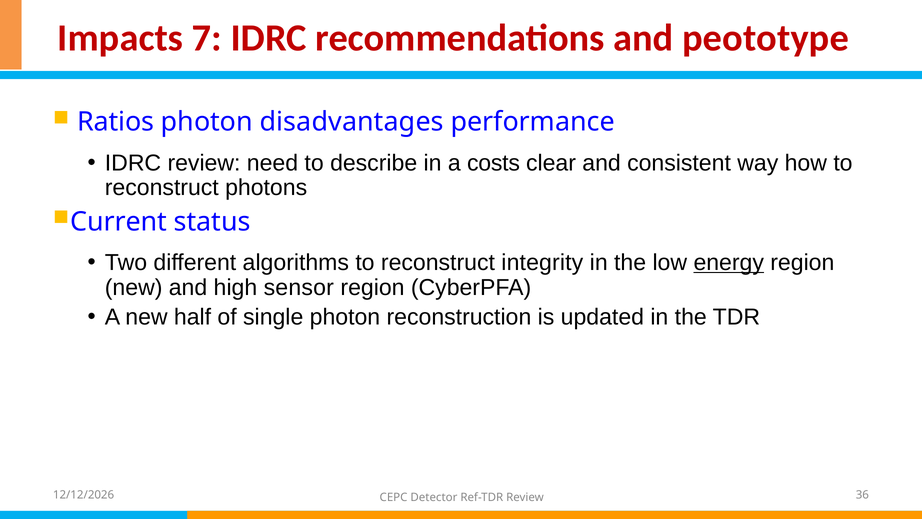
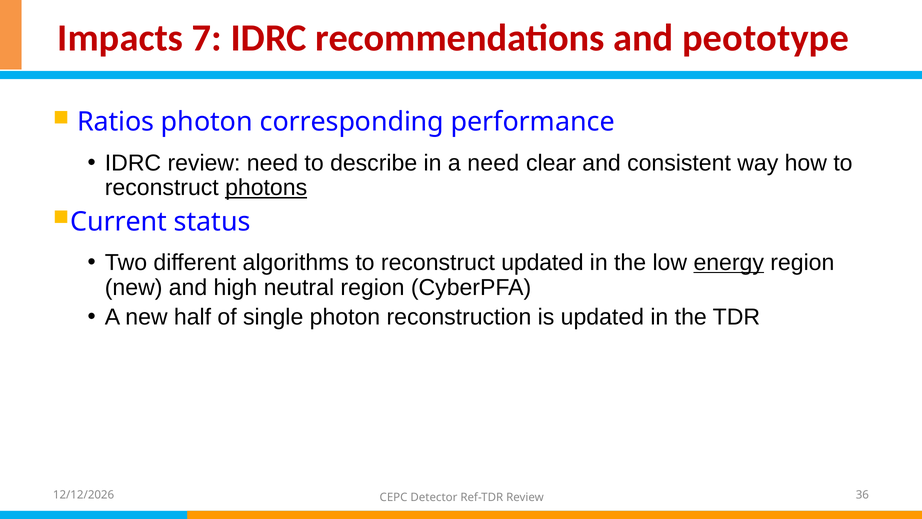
disadvantages: disadvantages -> corresponding (352, 122)
a costs: costs -> need (493, 163)
photons underline: none -> present (266, 188)
reconstruct integrity: integrity -> updated (542, 262)
sensor: sensor -> neutral (299, 287)
